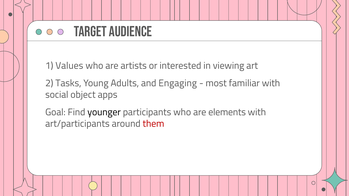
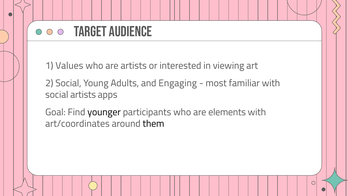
2 Tasks: Tasks -> Social (68, 83)
social object: object -> artists (83, 95)
art/participants: art/participants -> art/coordinates (77, 124)
them colour: red -> black (153, 124)
